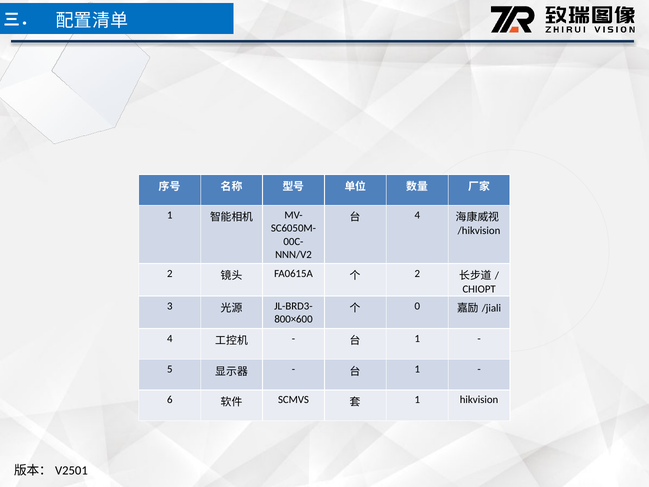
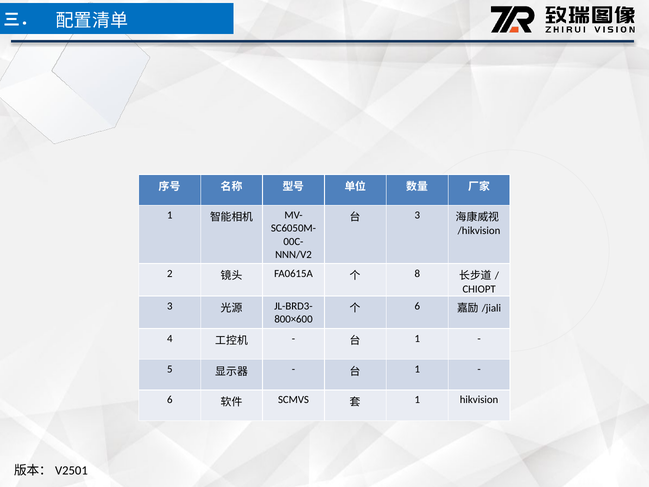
4: 4 -> 3 (417, 215)
2: 2 -> 8 (417, 273)
0: 0 -> 6 (417, 306)
